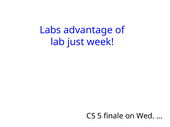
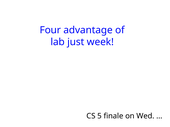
Labs: Labs -> Four (50, 30)
